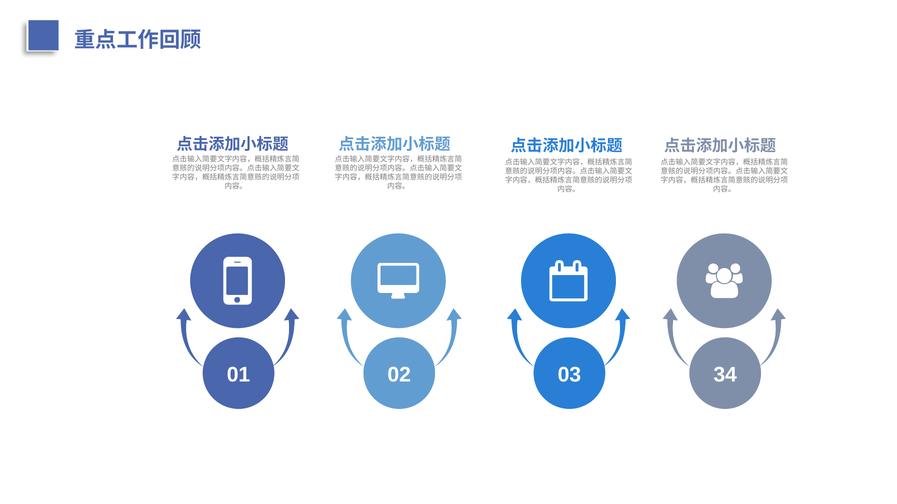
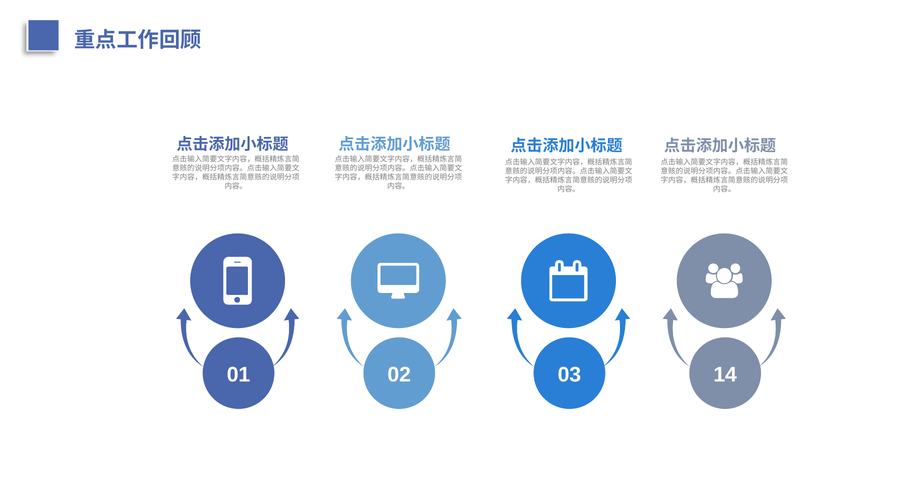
34: 34 -> 14 (725, 375)
